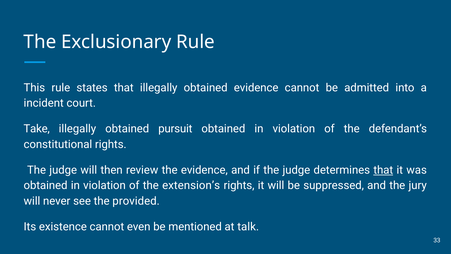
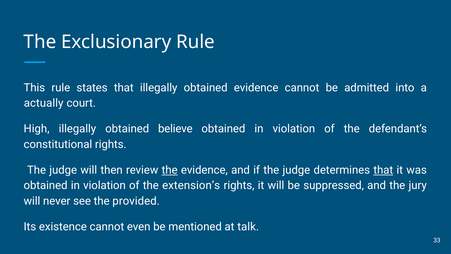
incident: incident -> actually (44, 103)
Take: Take -> High (37, 129)
pursuit: pursuit -> believe (175, 129)
the underline: none -> present (170, 170)
